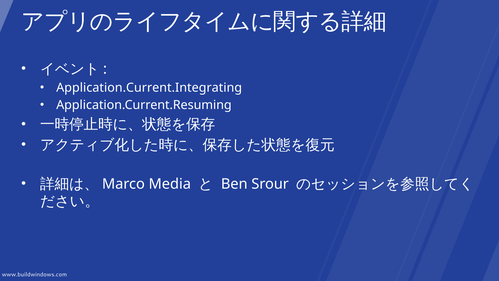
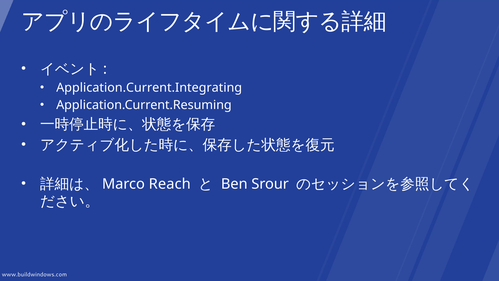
Media: Media -> Reach (170, 184)
